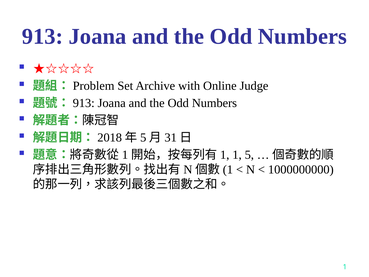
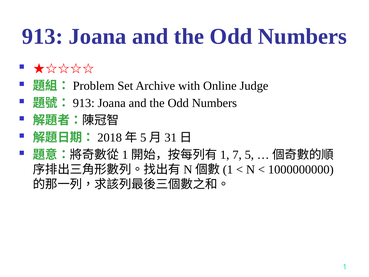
1: 1 -> 7 (237, 155)
